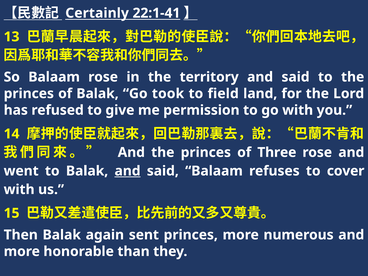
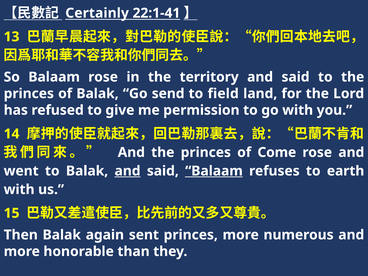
took: took -> send (168, 94)
Three: Three -> Come (277, 152)
Balaam underline: none -> present (214, 171)
cover: cover -> earth (346, 171)
